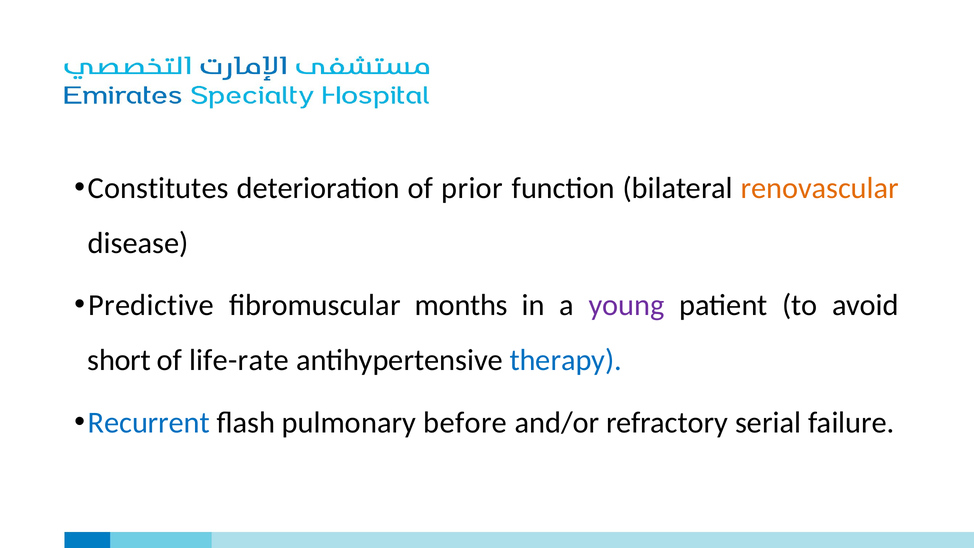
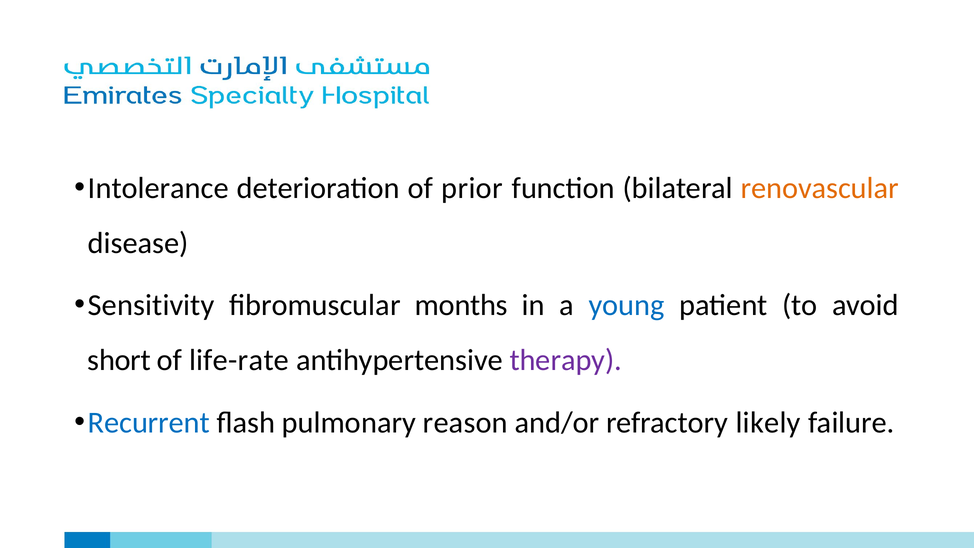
Constitutes: Constitutes -> Intolerance (158, 188)
Predictive: Predictive -> Sensitivity (151, 305)
young colour: purple -> blue (627, 305)
therapy colour: blue -> purple (566, 360)
before: before -> reason (465, 423)
serial: serial -> likely (768, 423)
